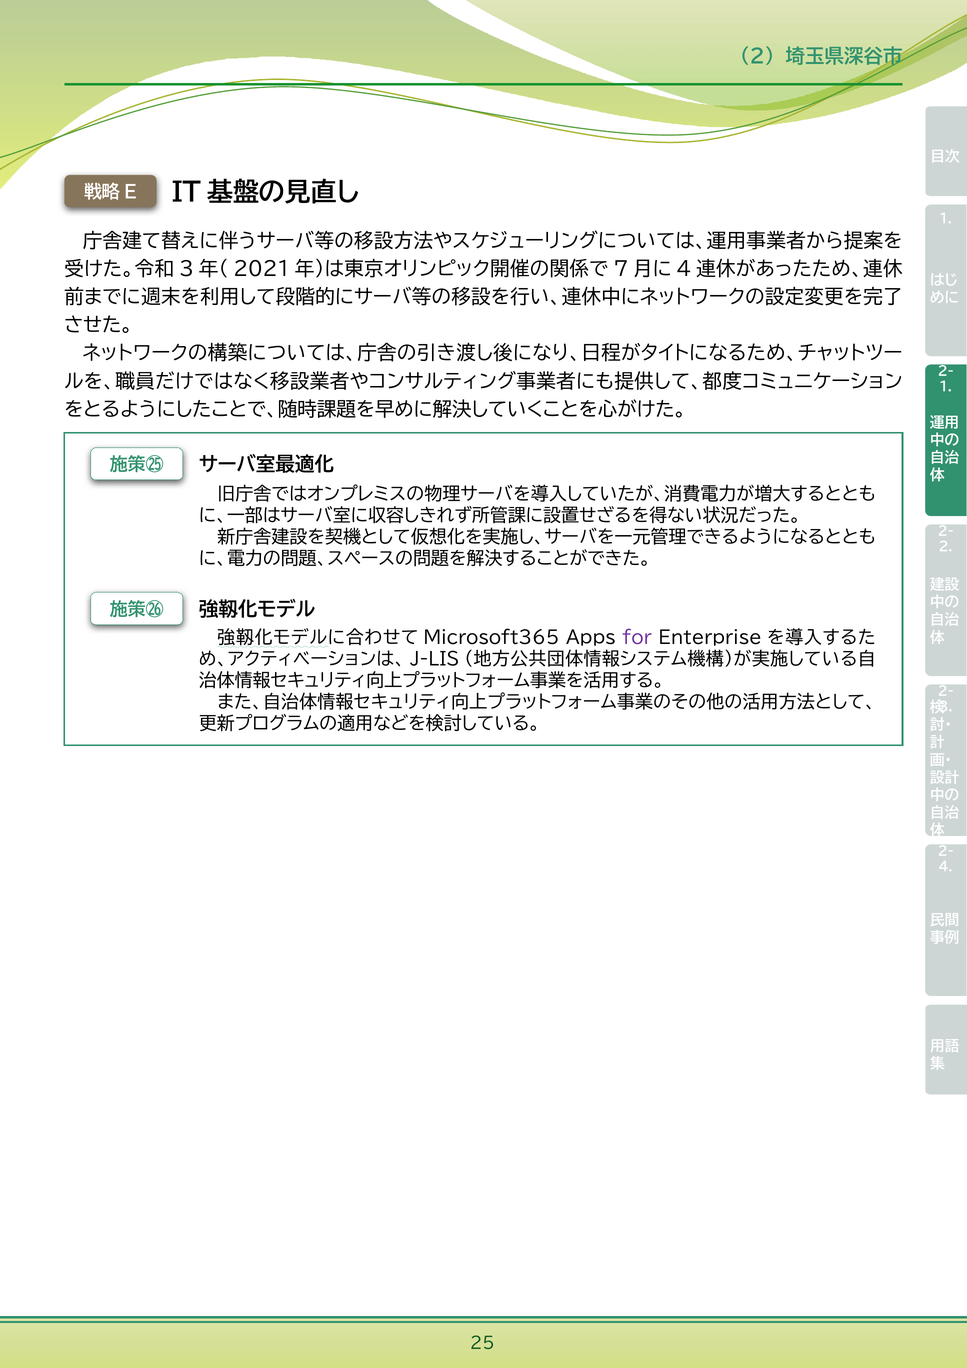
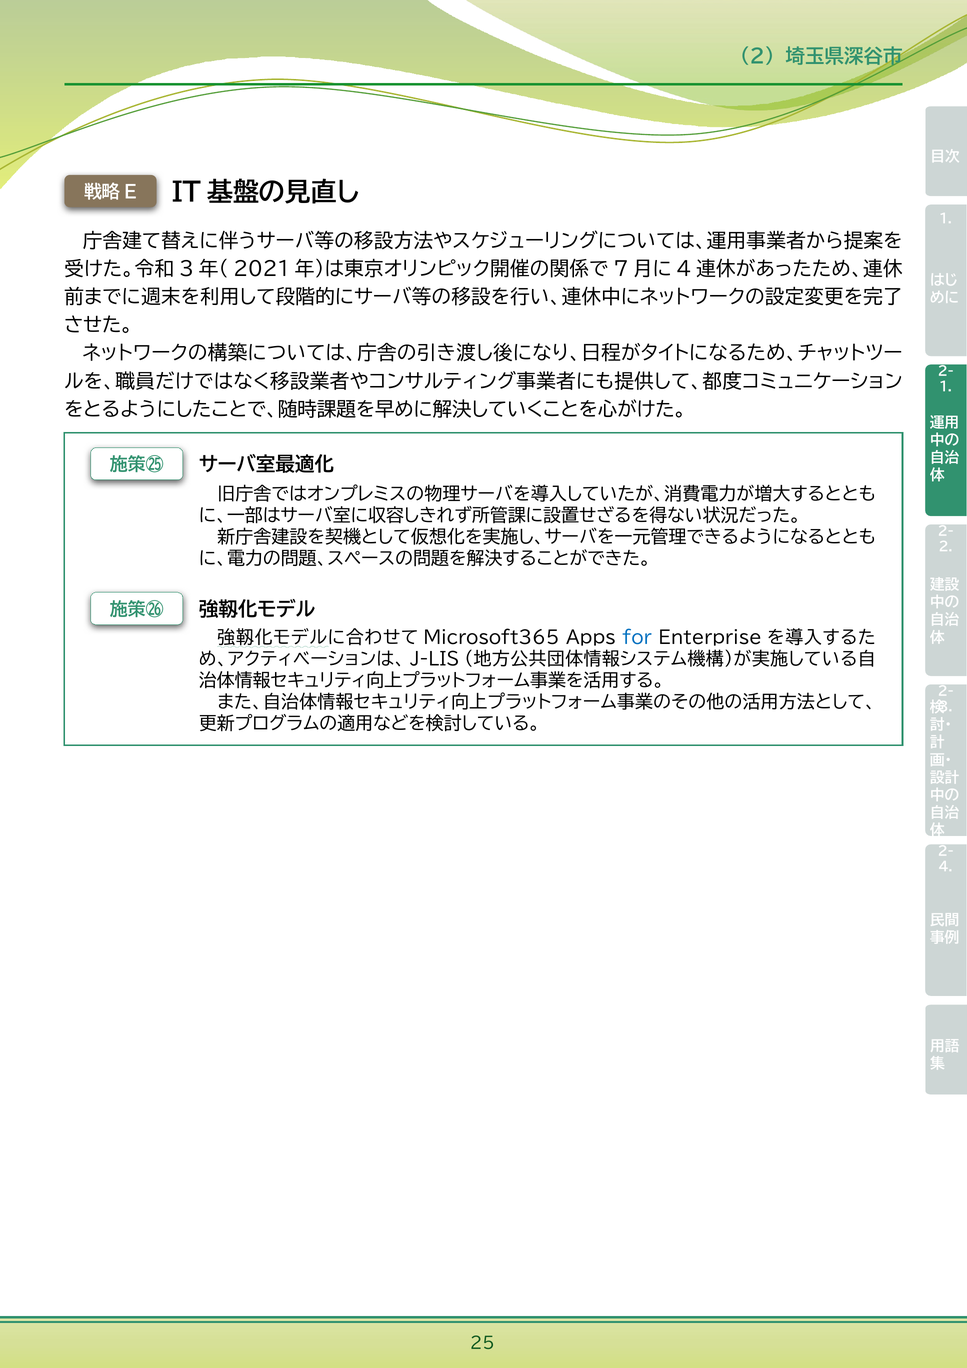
for colour: purple -> blue (637, 638)
